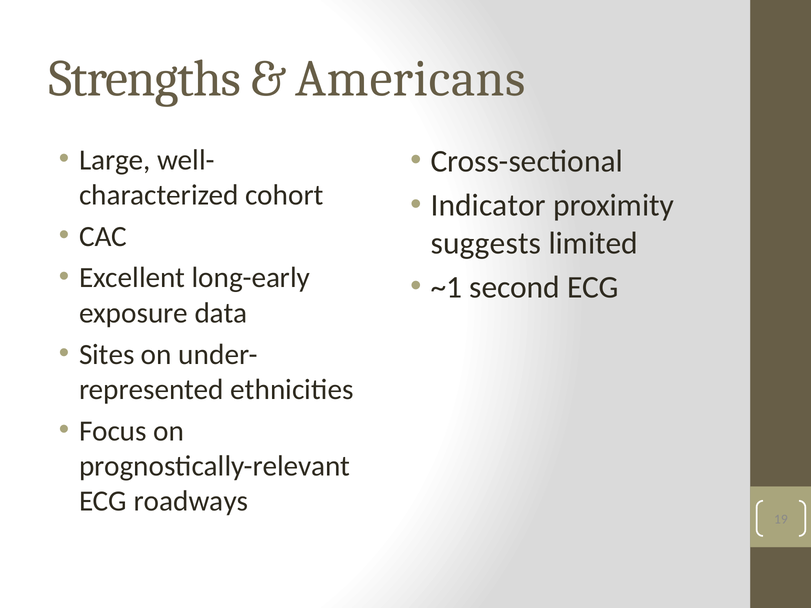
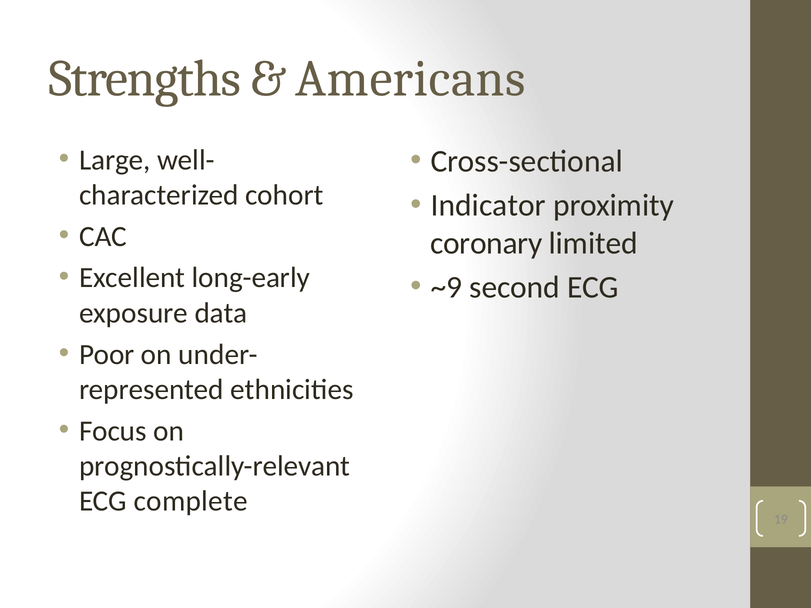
suggests: suggests -> coronary (486, 243)
~1: ~1 -> ~9 (446, 287)
Sites: Sites -> Poor (107, 354)
roadways: roadways -> complete (191, 501)
